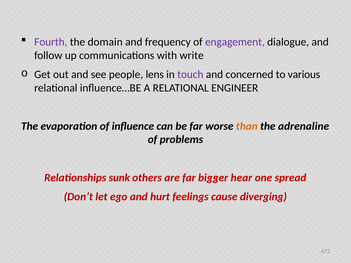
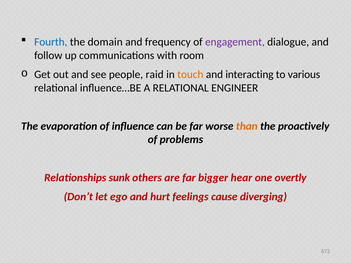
Fourth colour: purple -> blue (51, 42)
write: write -> room (192, 55)
lens: lens -> raid (155, 75)
touch colour: purple -> orange (190, 75)
concerned: concerned -> interacting (249, 75)
adrenaline: adrenaline -> proactively (304, 126)
spread: spread -> overtly (291, 178)
